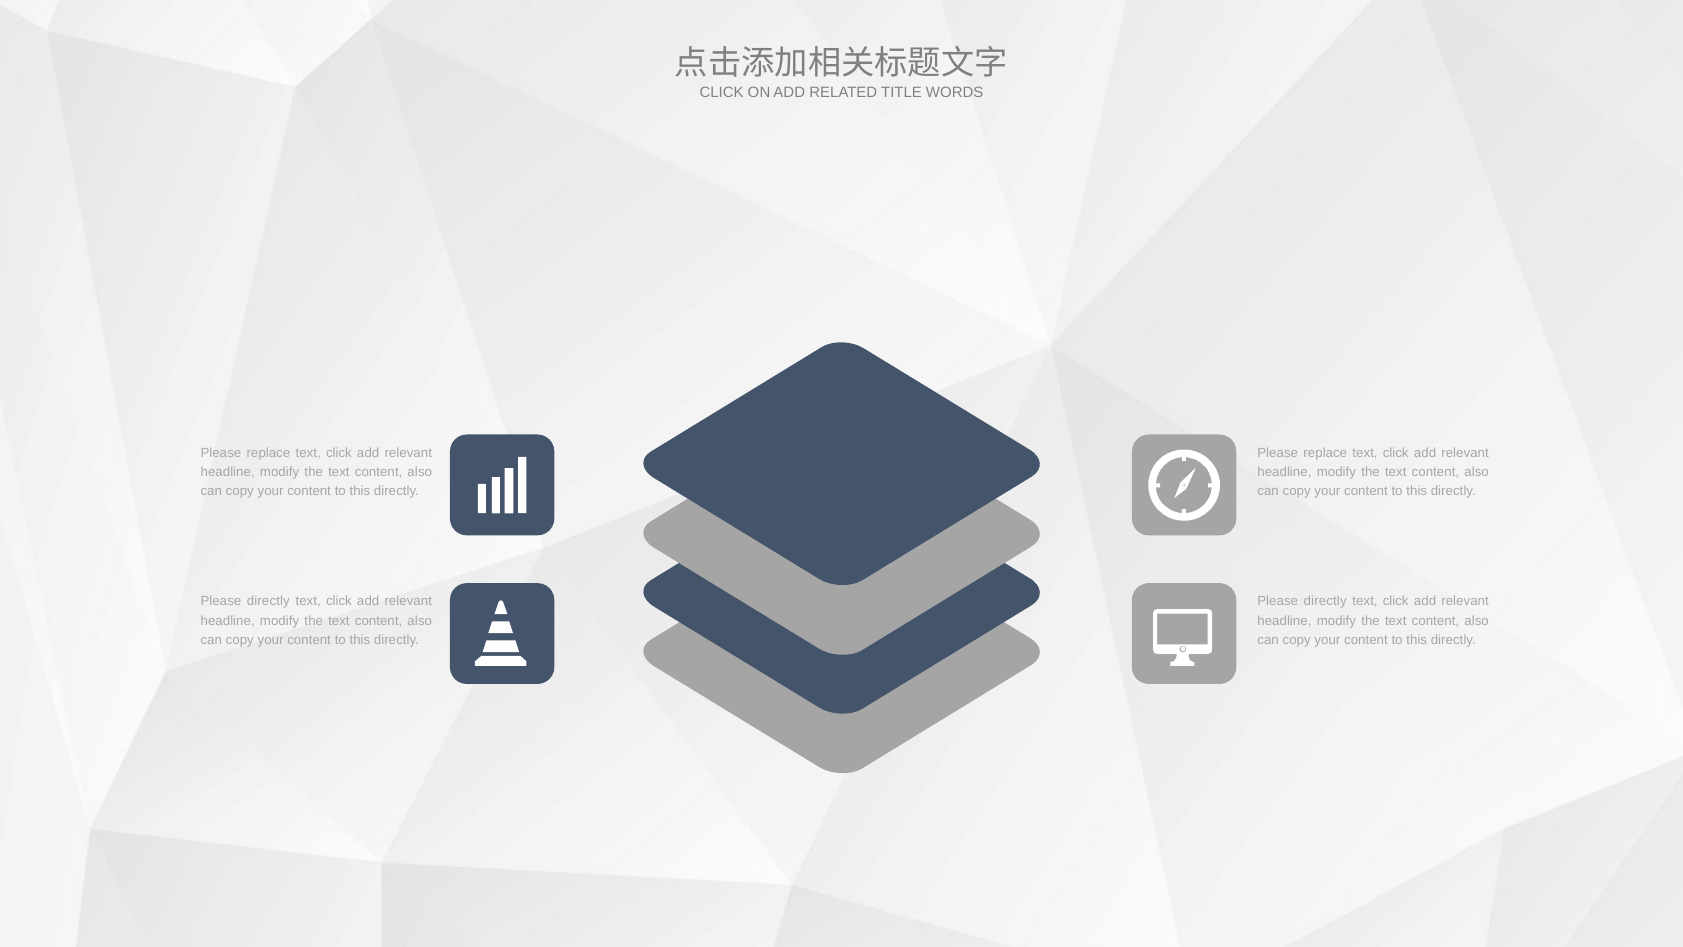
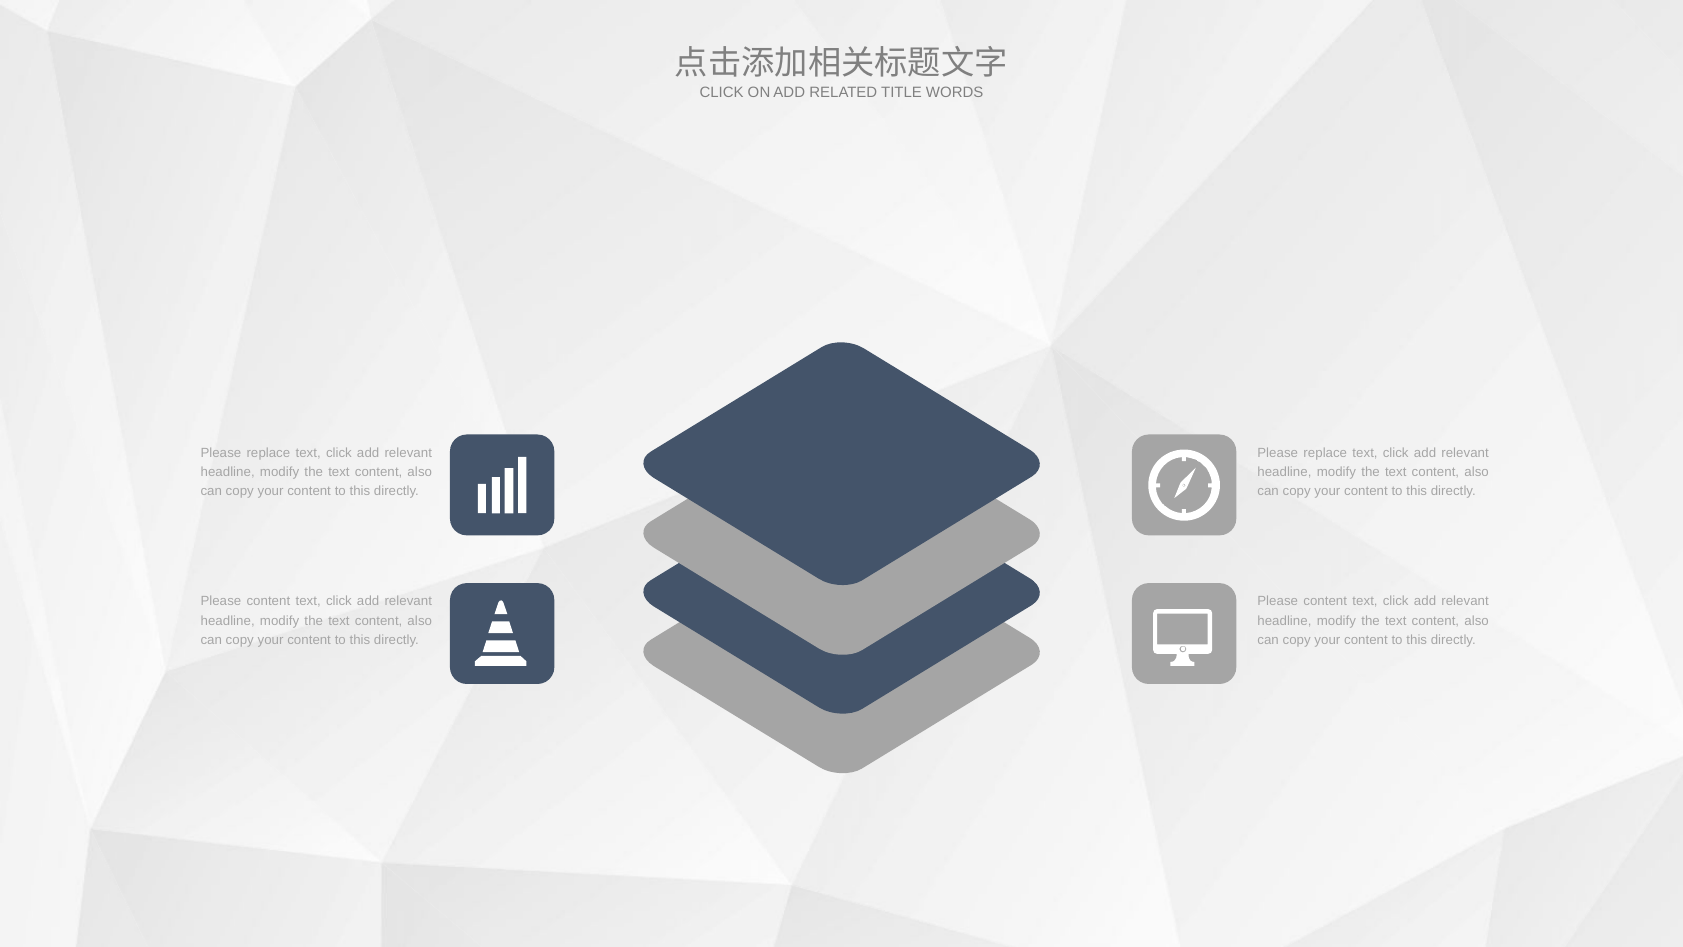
directly: directly -> content (268, 601)
directly: directly -> content (1325, 601)
